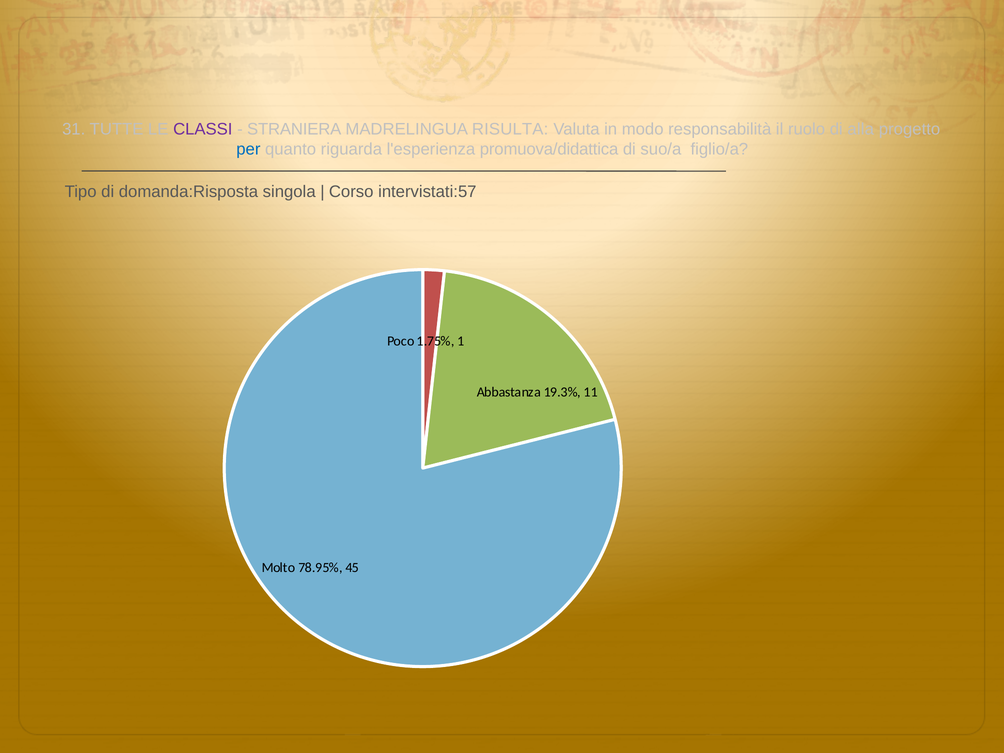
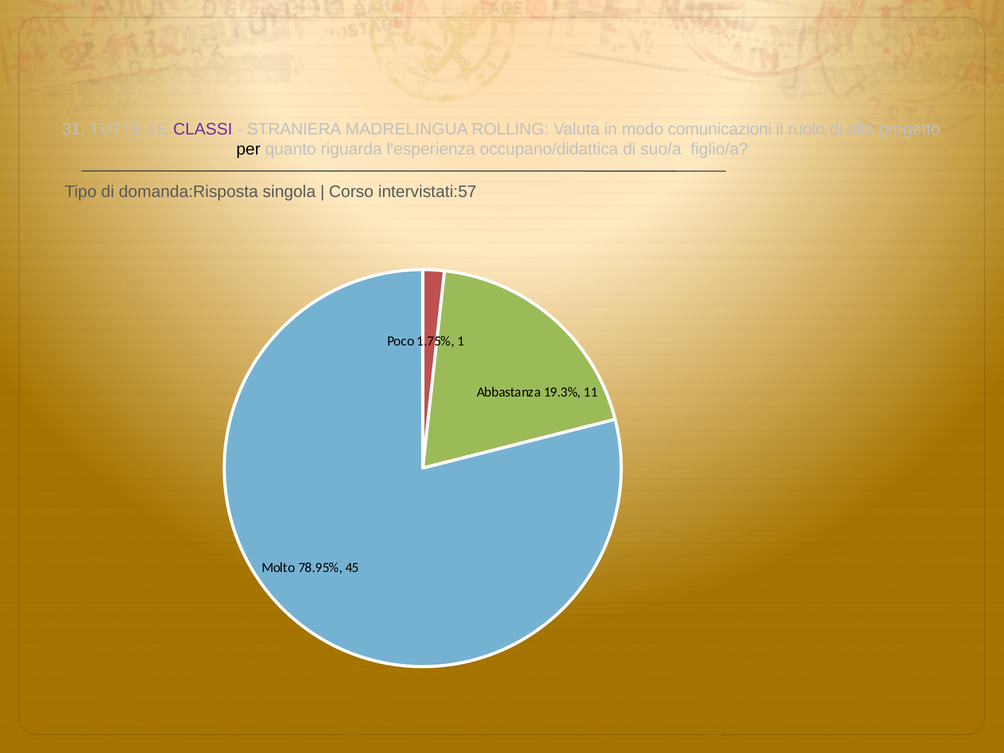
RISULTA: RISULTA -> ROLLING (510, 129)
responsabilità: responsabilità -> comunicazioni (720, 129)
per colour: blue -> black (248, 149)
promuova/didattica: promuova/didattica -> occupano/didattica (549, 149)
